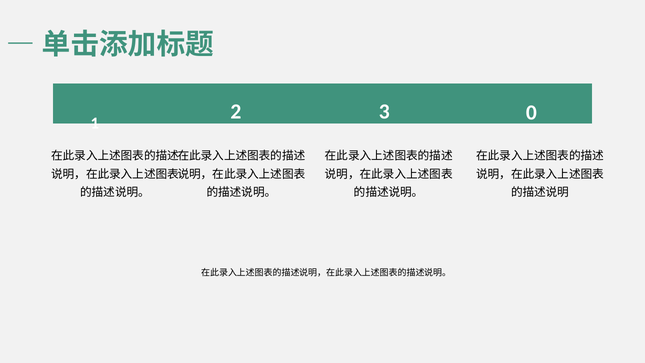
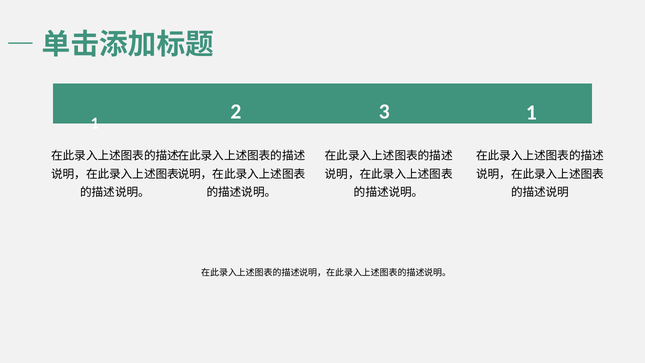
3 0: 0 -> 1 (531, 112)
